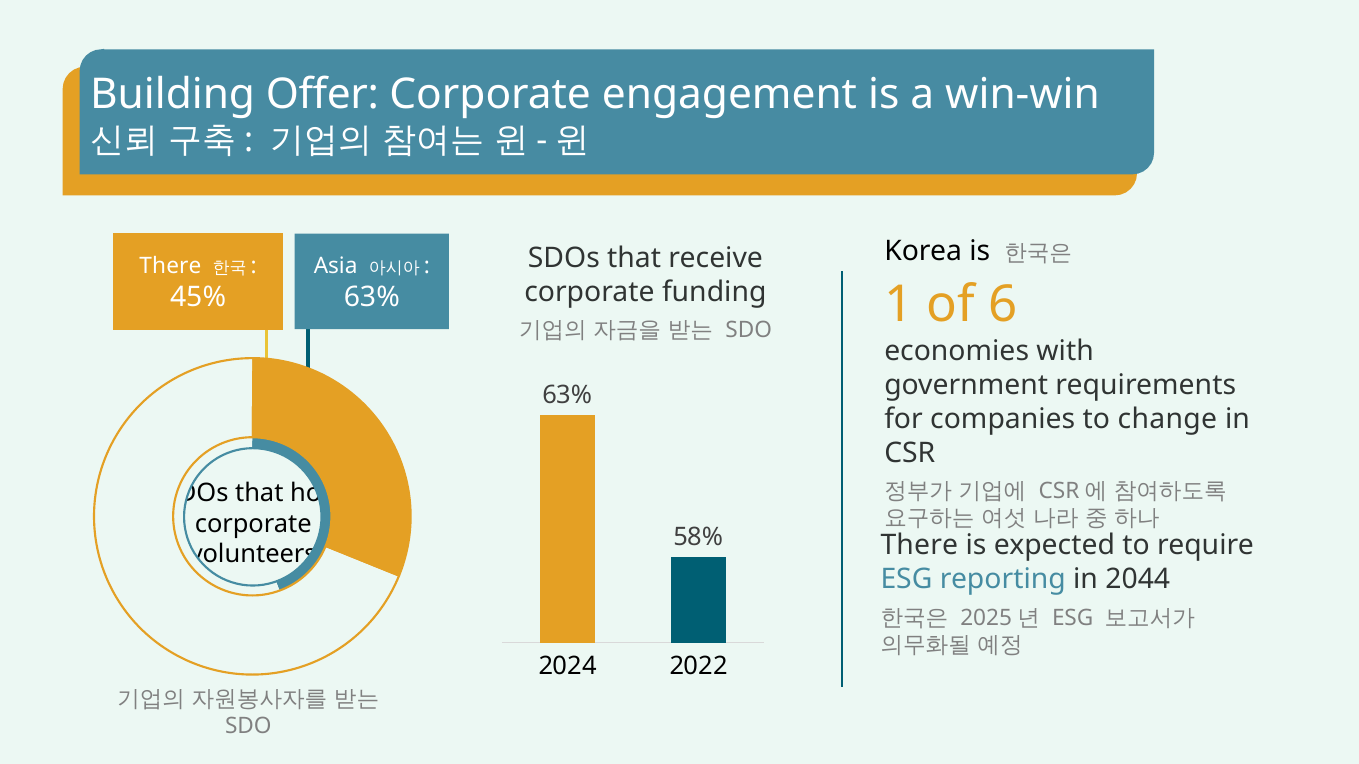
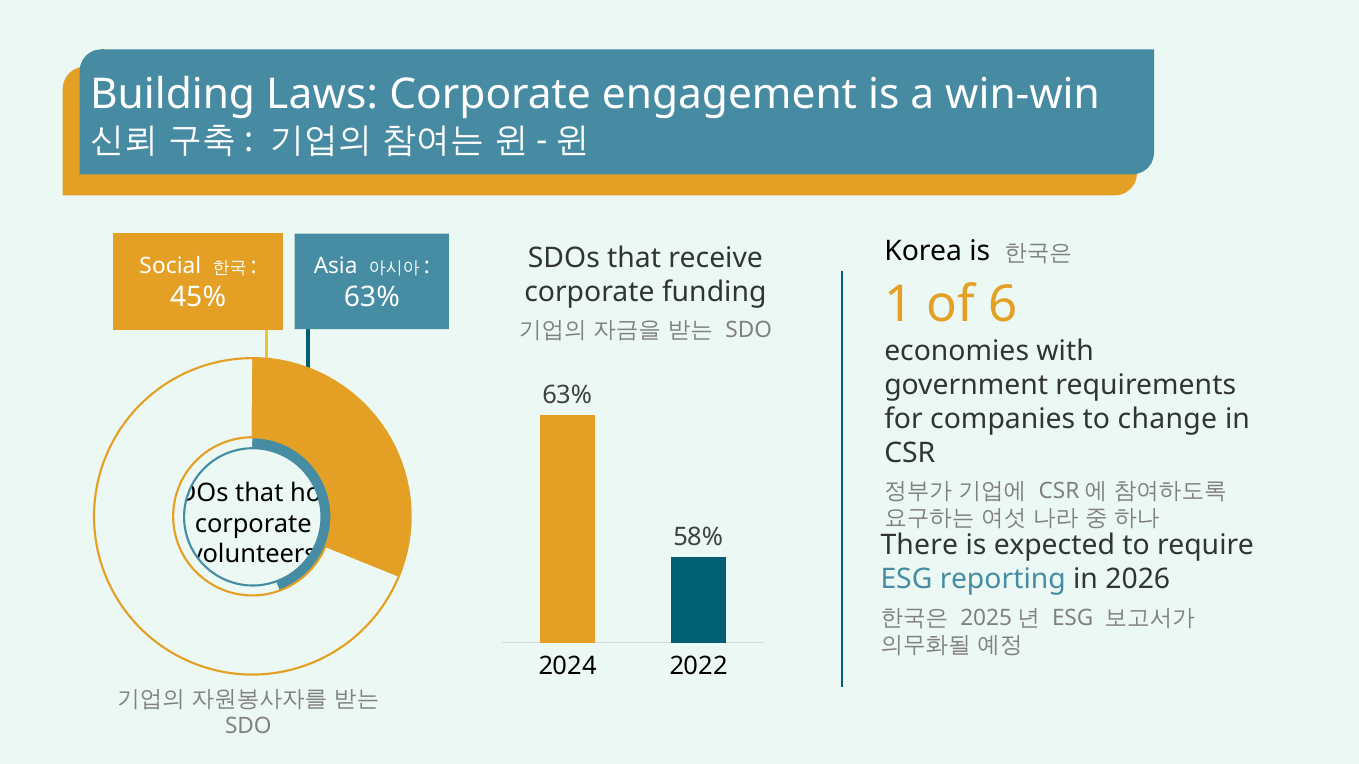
Offer: Offer -> Laws (322, 95)
There: There -> Social (170, 266)
2044: 2044 -> 2026 (1138, 580)
